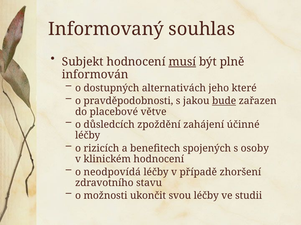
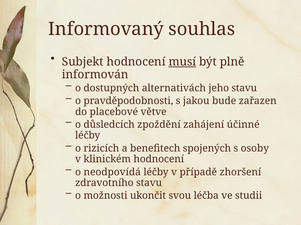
jeho které: které -> stavu (244, 88)
bude underline: present -> none (224, 101)
svou léčby: léčby -> léčba (206, 196)
